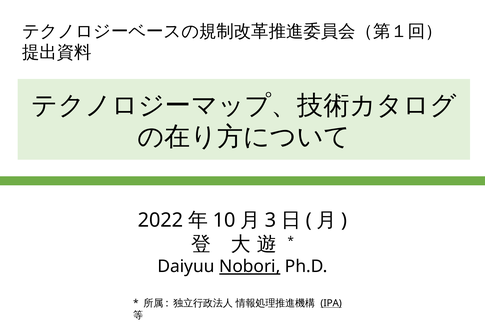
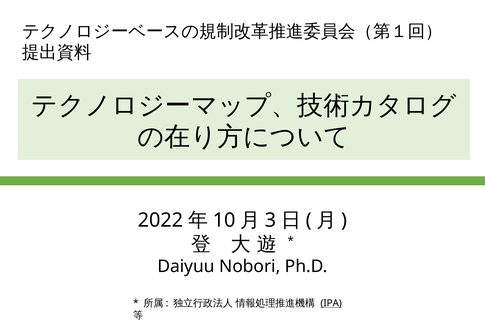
Nobori underline: present -> none (250, 266)
